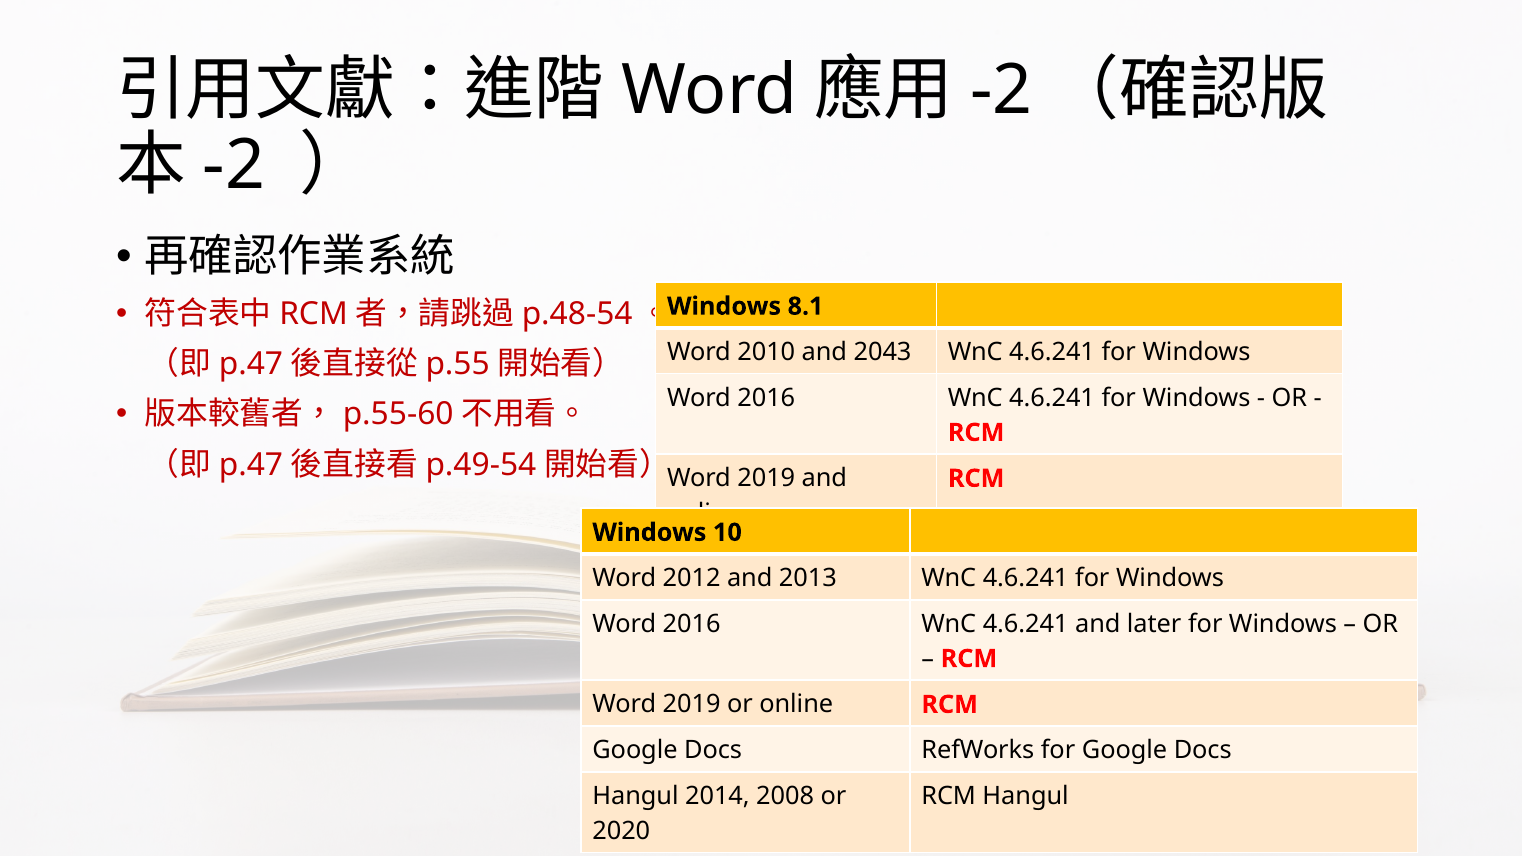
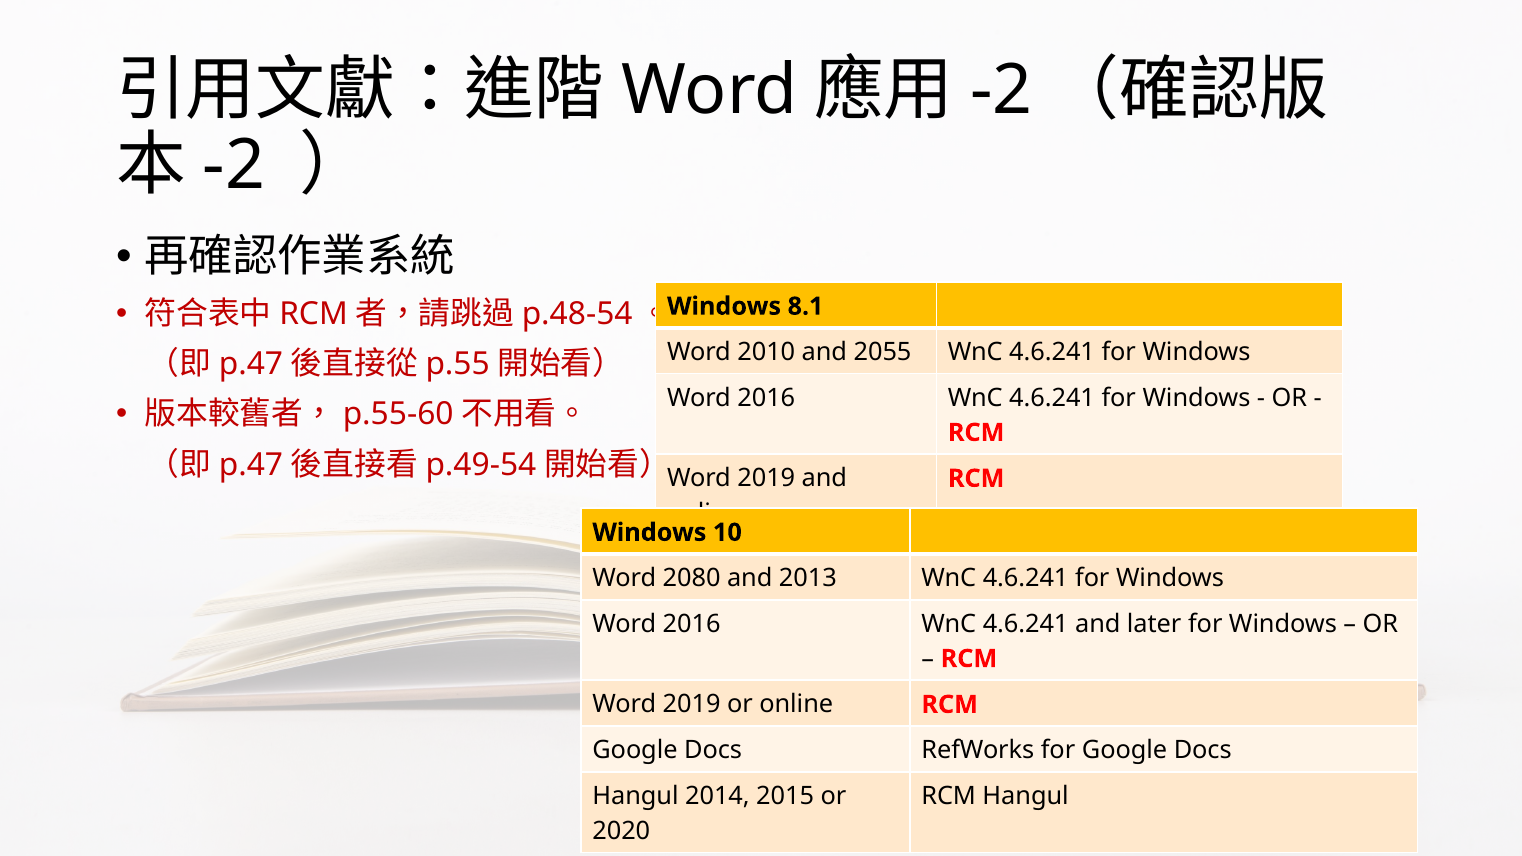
2043: 2043 -> 2055 (883, 352)
2012: 2012 -> 2080 (692, 578)
2008: 2008 -> 2015 (785, 796)
